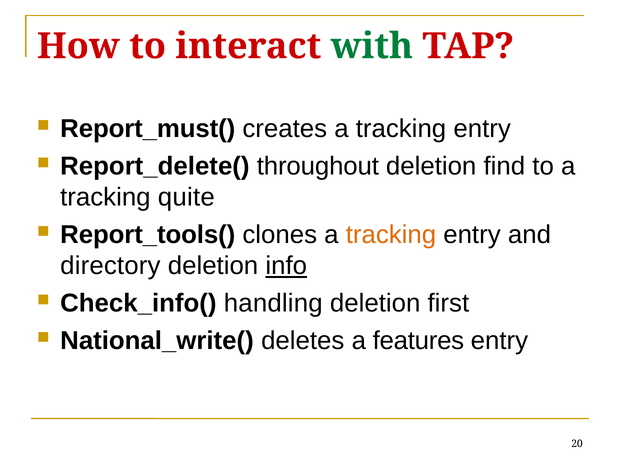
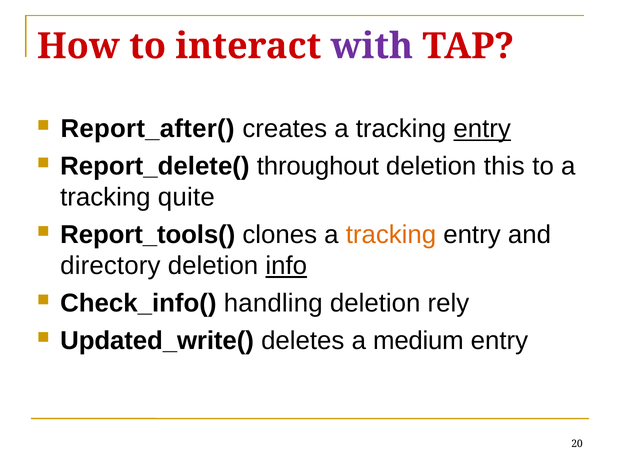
with colour: green -> purple (372, 46)
Report_must(: Report_must( -> Report_after( (148, 129)
entry underline: none -> present (482, 129)
find: find -> this (504, 166)
first: first -> rely (448, 303)
National_write(: National_write( -> Updated_write( (157, 341)
features: features -> medium (418, 341)
